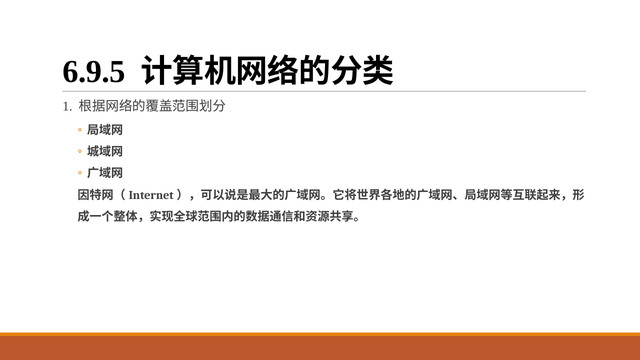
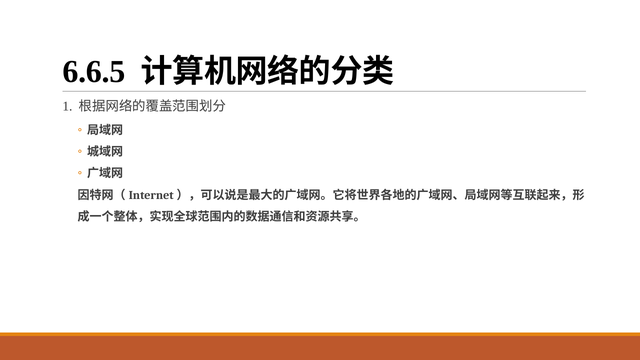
6.9.5: 6.9.5 -> 6.6.5 (94, 72)
